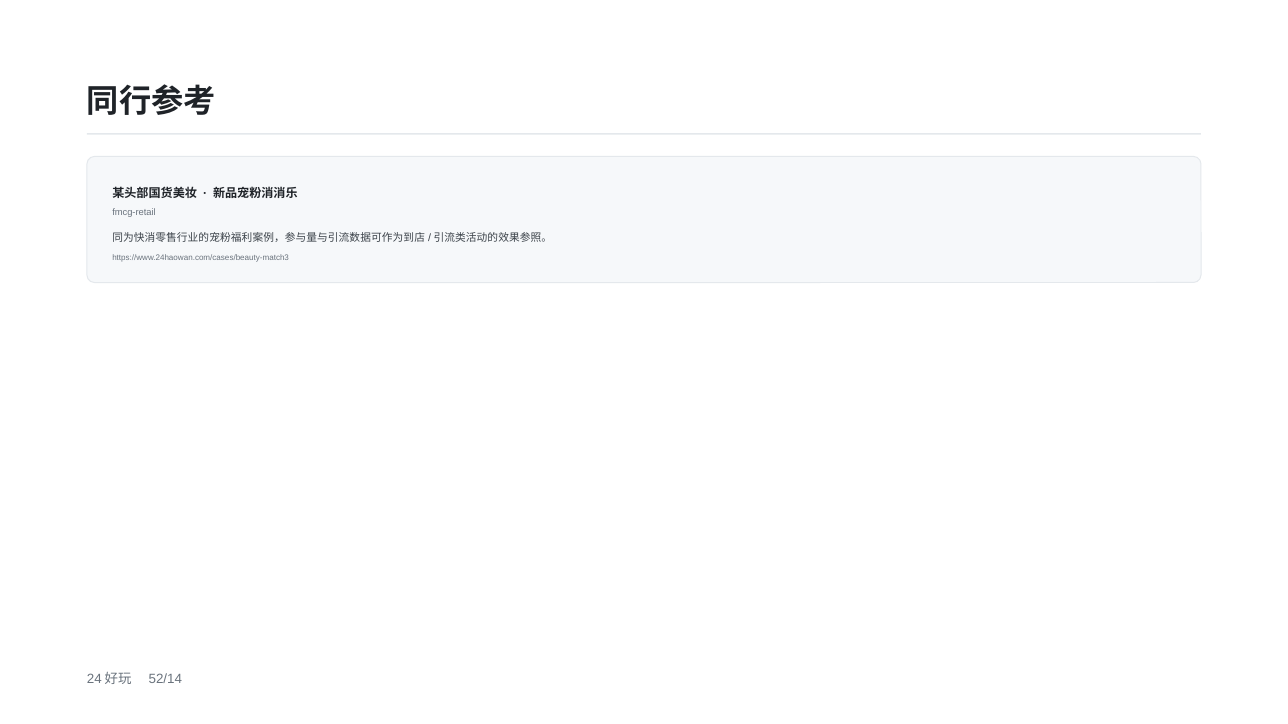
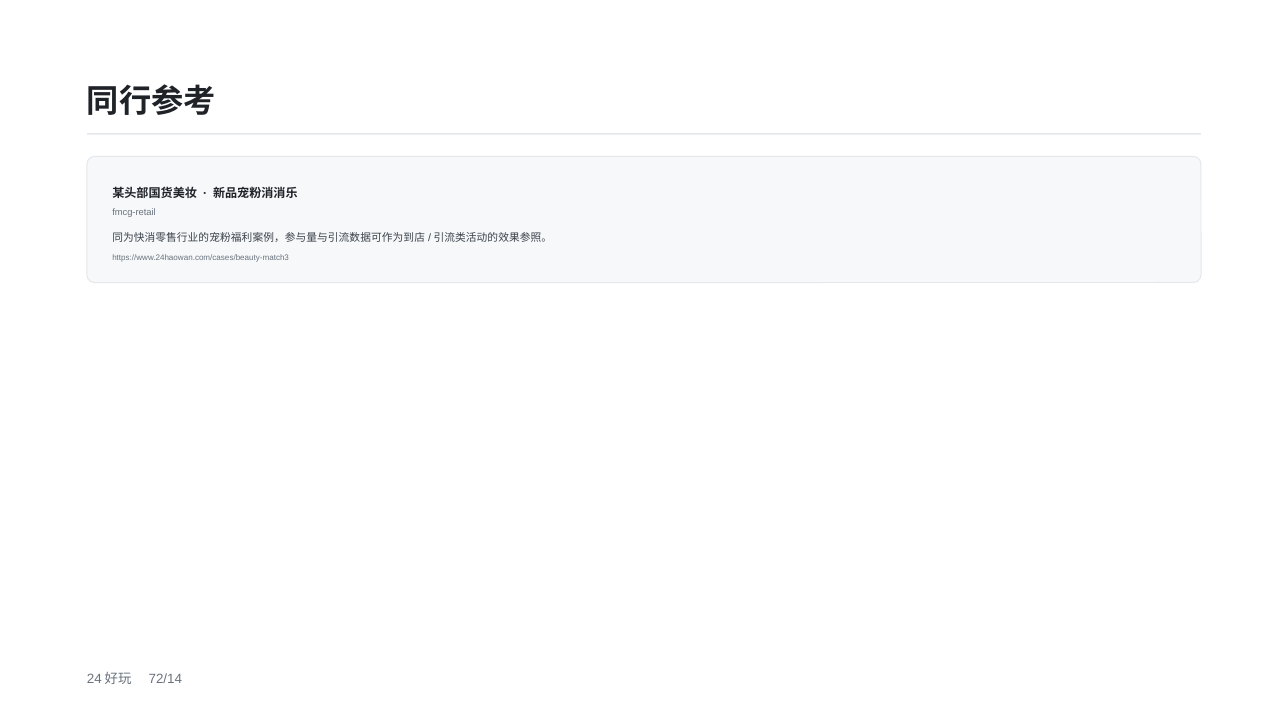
52/14: 52/14 -> 72/14 (165, 680)
